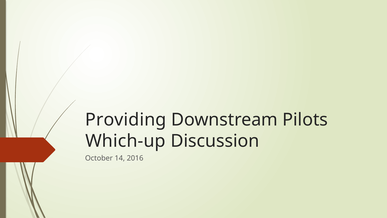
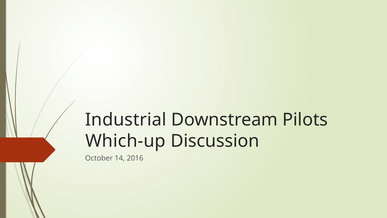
Providing: Providing -> Industrial (126, 120)
